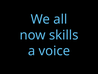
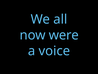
skills: skills -> were (64, 35)
